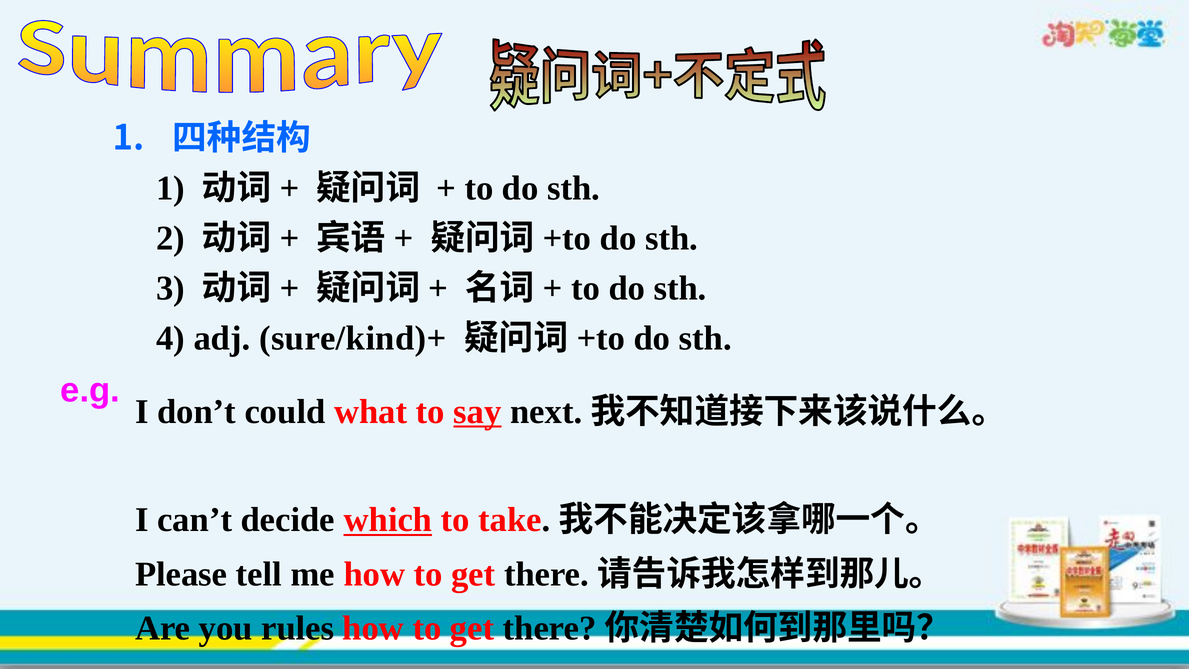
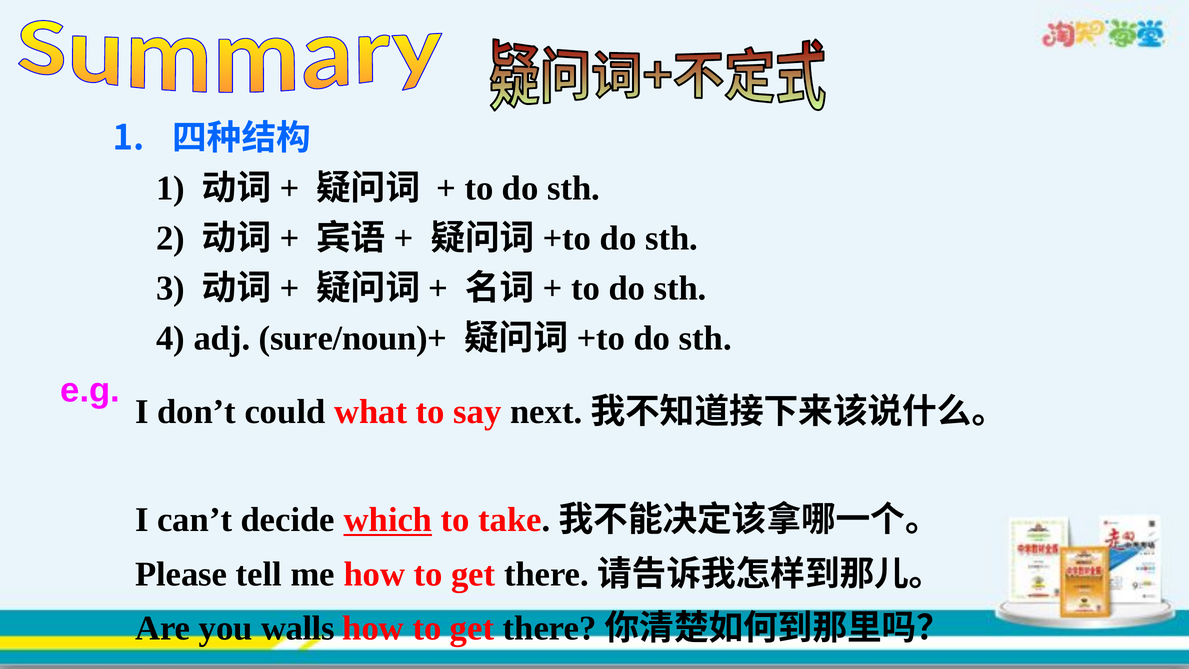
sure/kind)+: sure/kind)+ -> sure/noun)+ (353, 338)
say underline: present -> none (477, 412)
rules: rules -> walls (298, 628)
